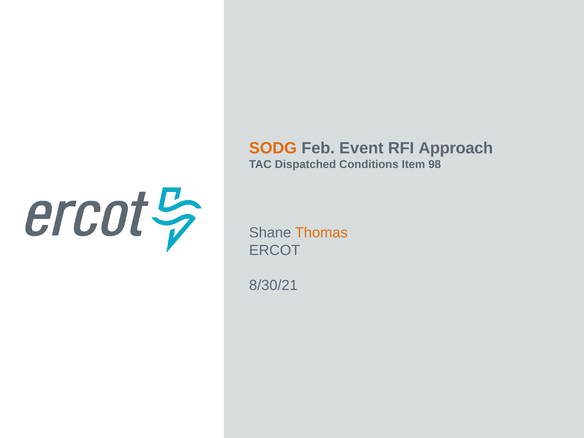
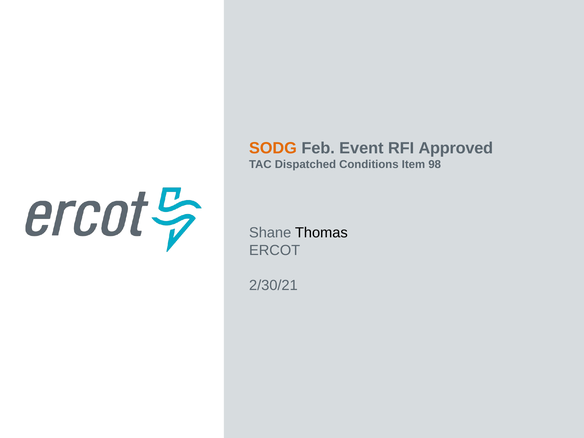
Approach: Approach -> Approved (456, 148)
Thomas colour: orange -> black (321, 233)
8/30/21: 8/30/21 -> 2/30/21 (273, 285)
